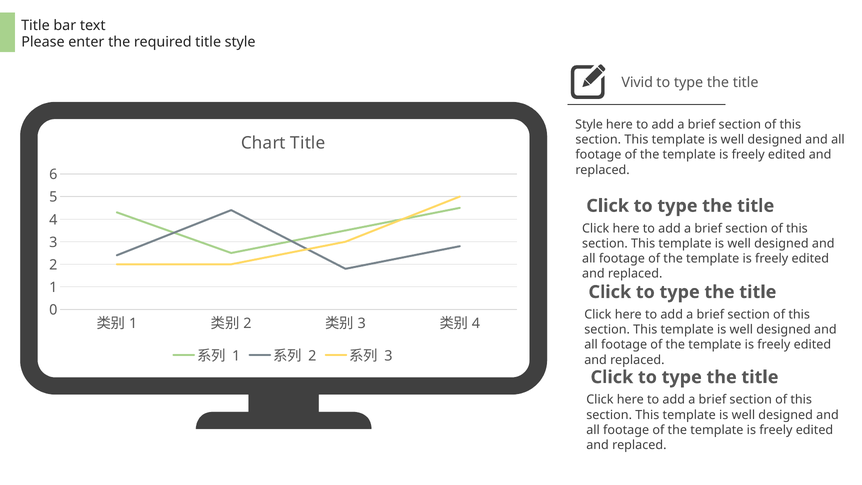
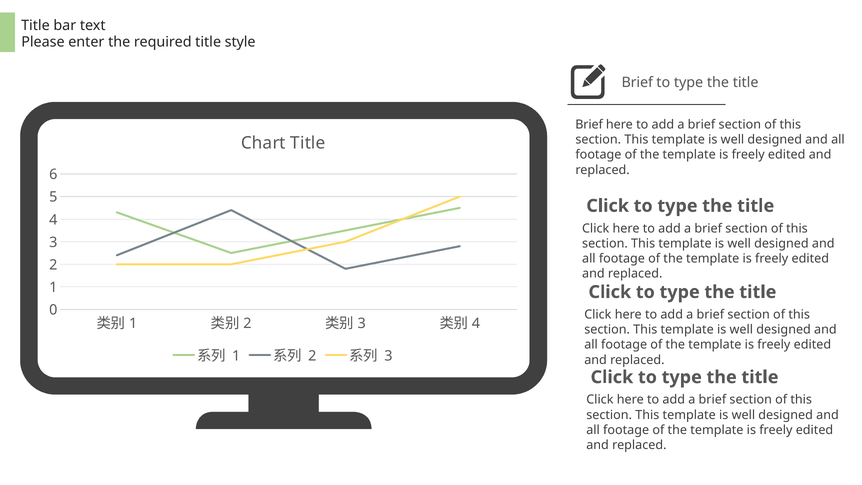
Vivid: Vivid -> Brief (637, 83)
Style: Style -> Brief (589, 125)
